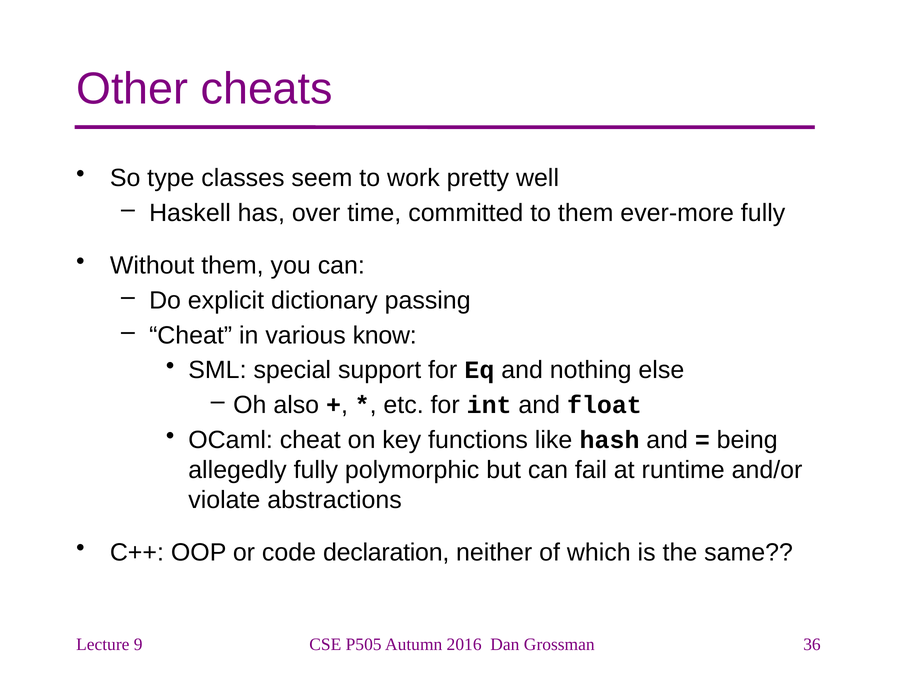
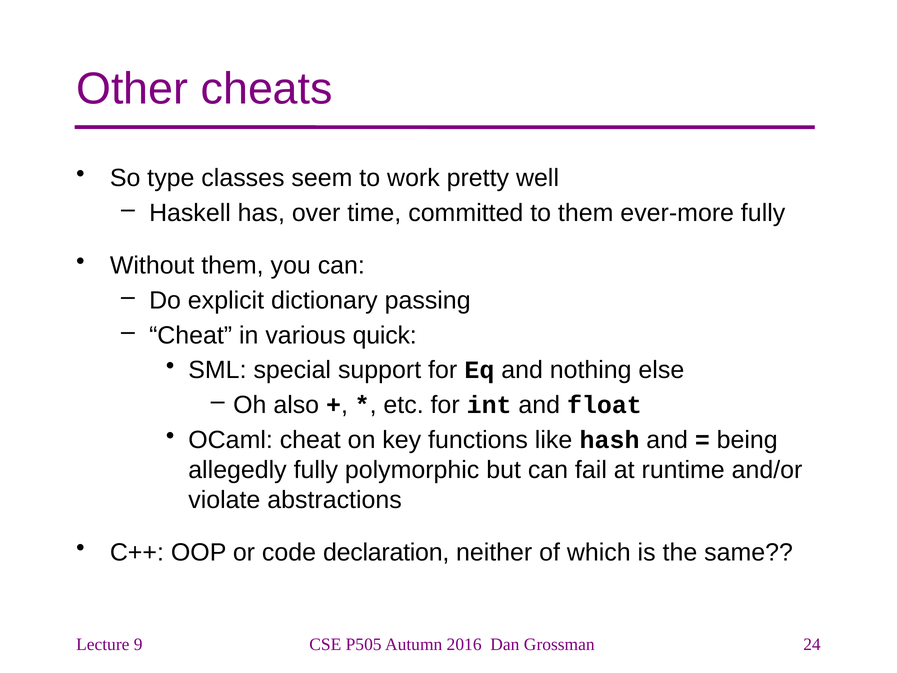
know: know -> quick (385, 335)
36: 36 -> 24 (812, 644)
